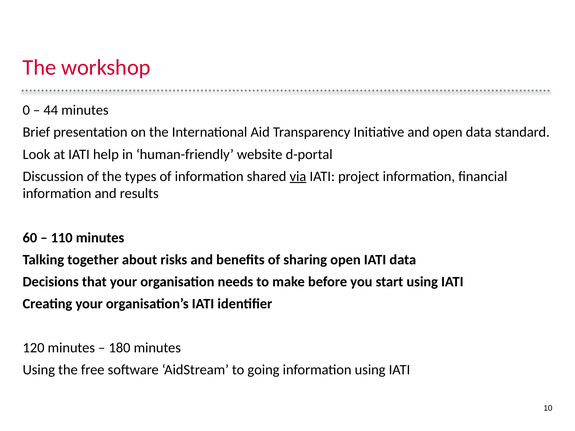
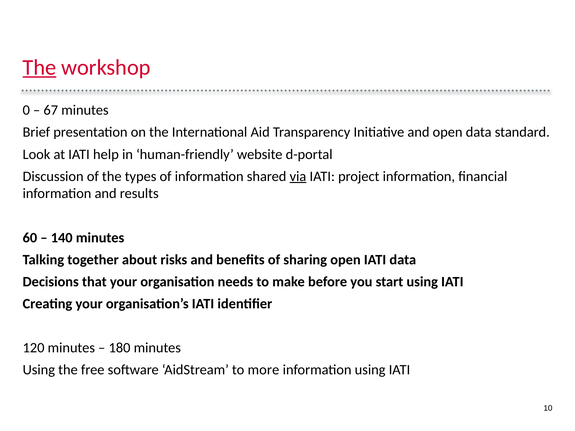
The underline: none -> present (39, 67)
44: 44 -> 67 (51, 110)
110: 110 -> 140 (62, 238)
going: going -> more (263, 370)
